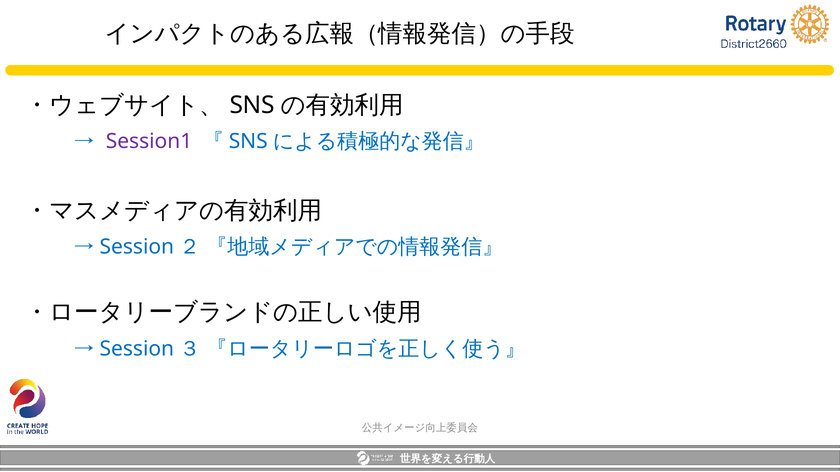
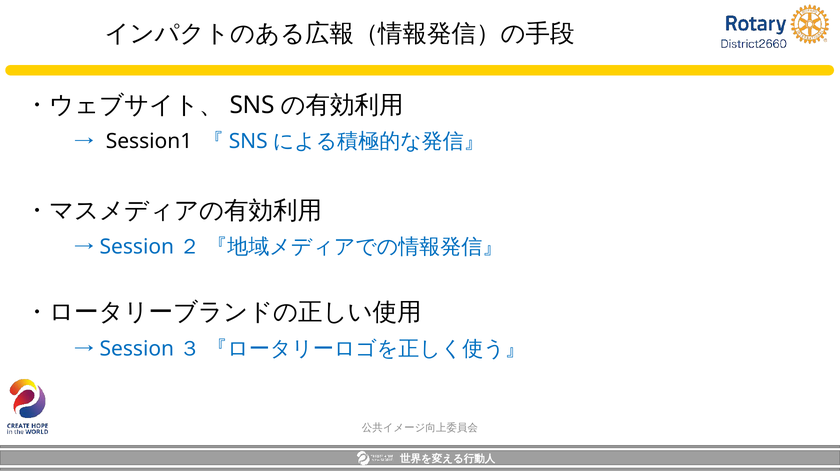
Session1 colour: purple -> black (149, 141)
